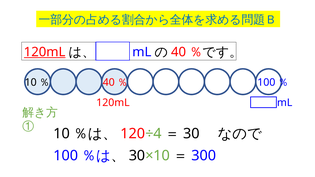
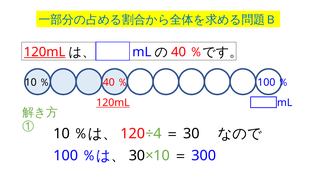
120mL underline: none -> present (113, 103)
